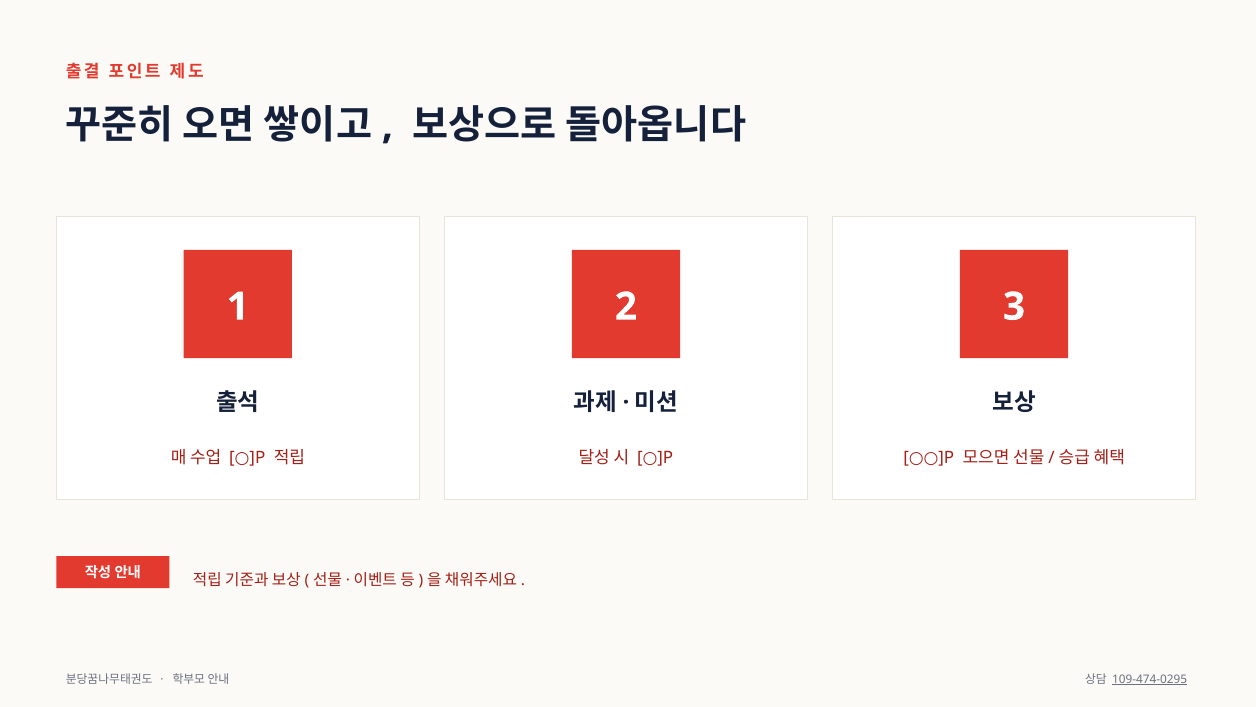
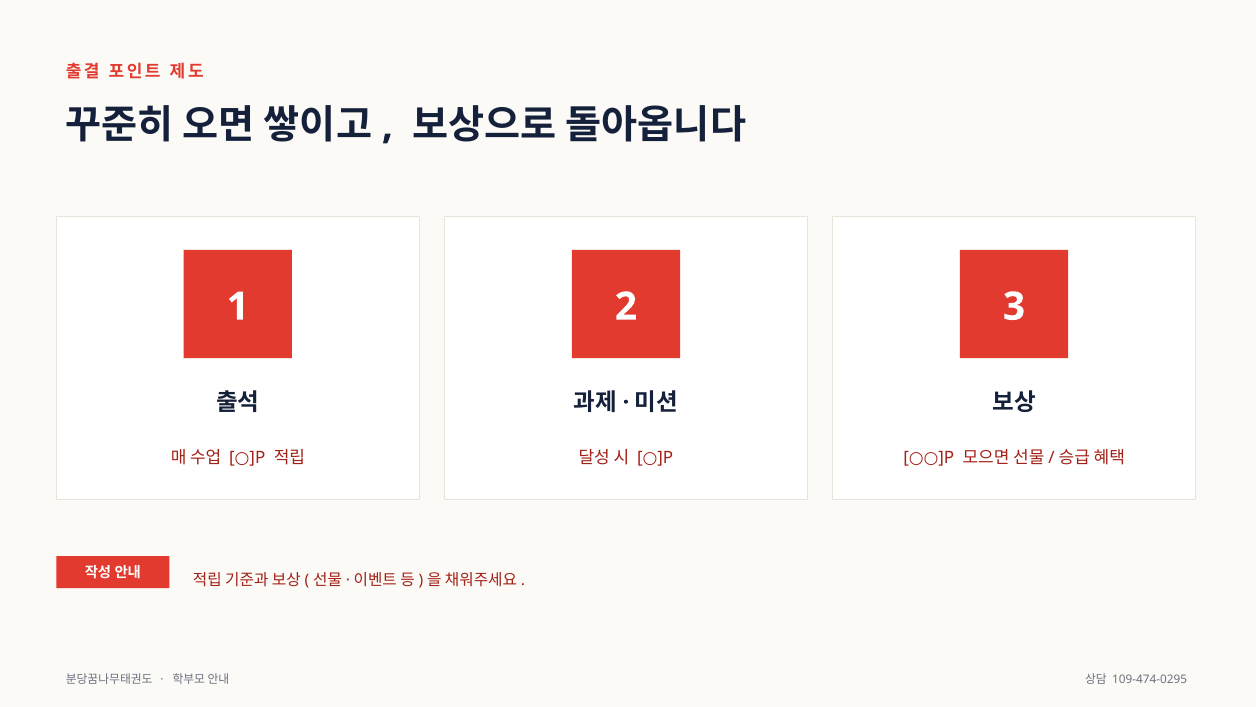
109-474-0295 underline: present -> none (1150, 679)
